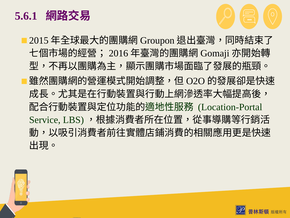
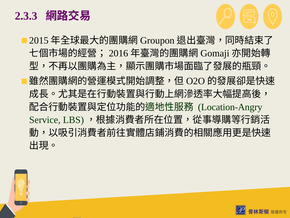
5.6.1: 5.6.1 -> 2.3.3 (26, 16)
Location-Portal: Location-Portal -> Location-Angry (230, 107)
